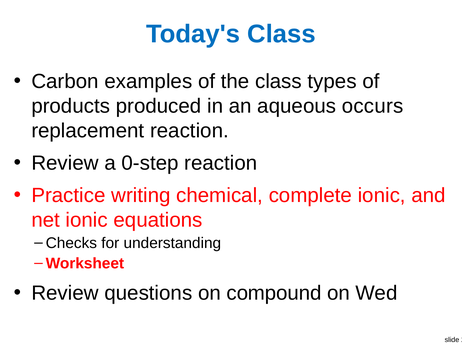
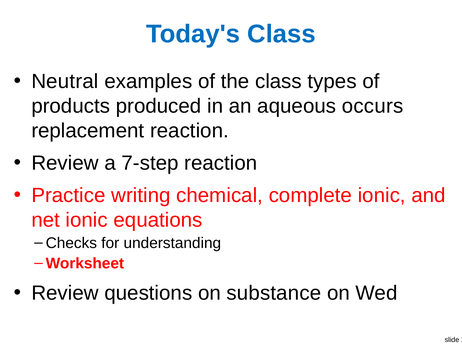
Carbon: Carbon -> Neutral (65, 82)
0-step: 0-step -> 7-step (150, 163)
compound: compound -> substance (274, 293)
